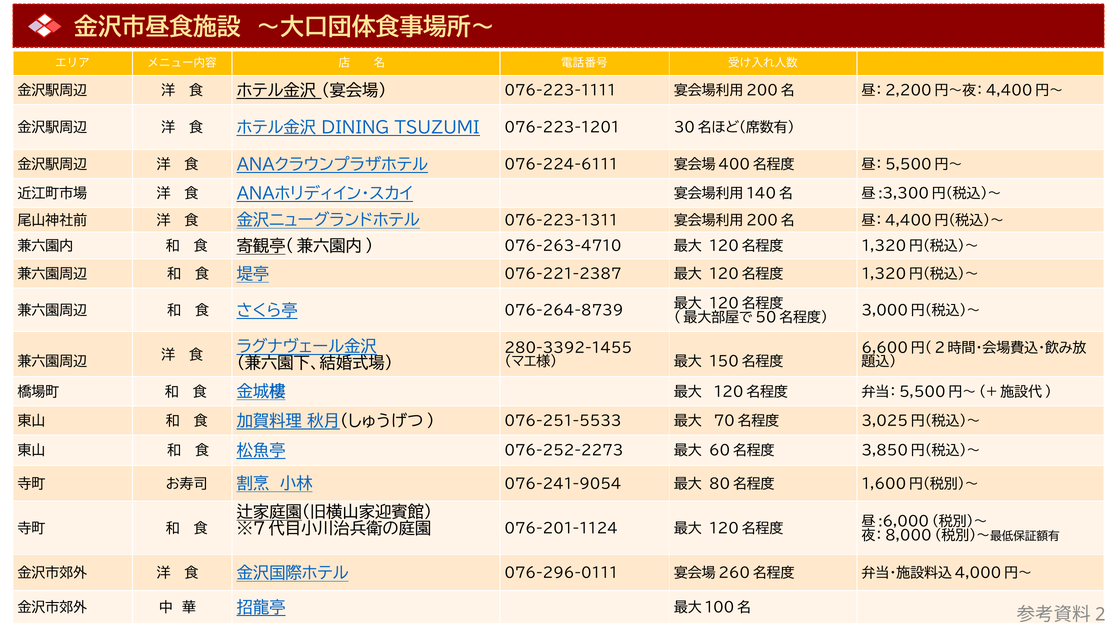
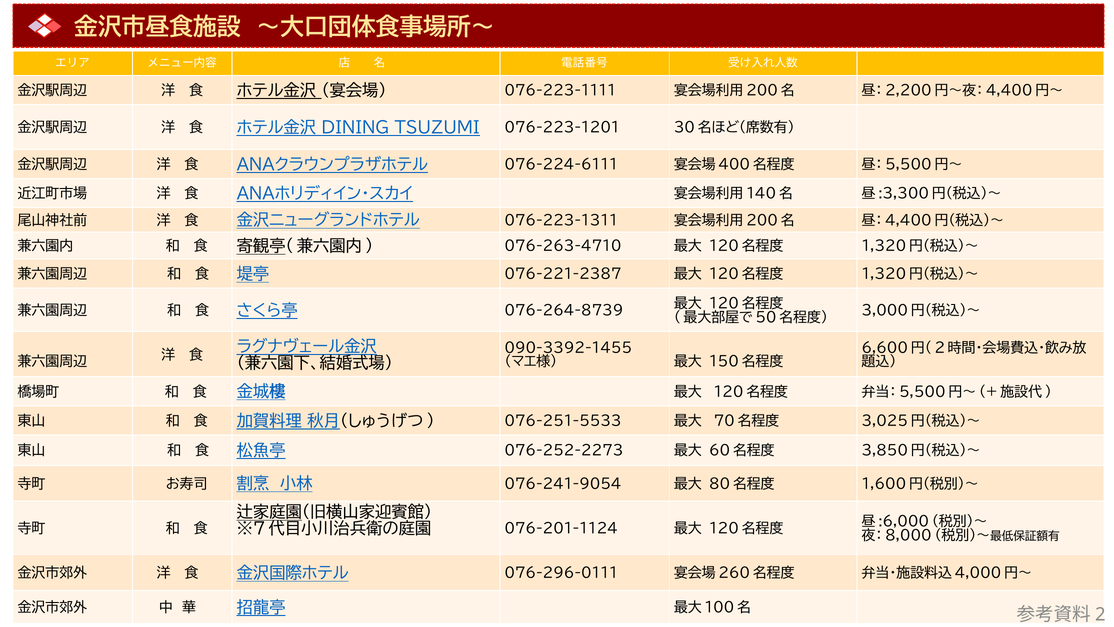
280-3392-1455: 280-3392-1455 -> 090-3392-1455 (568, 348)
